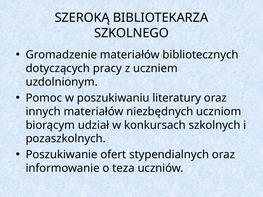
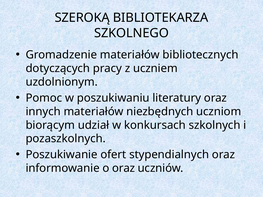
o teza: teza -> oraz (124, 168)
